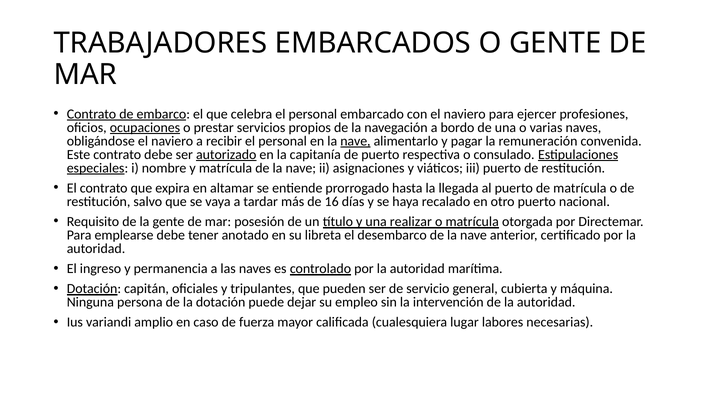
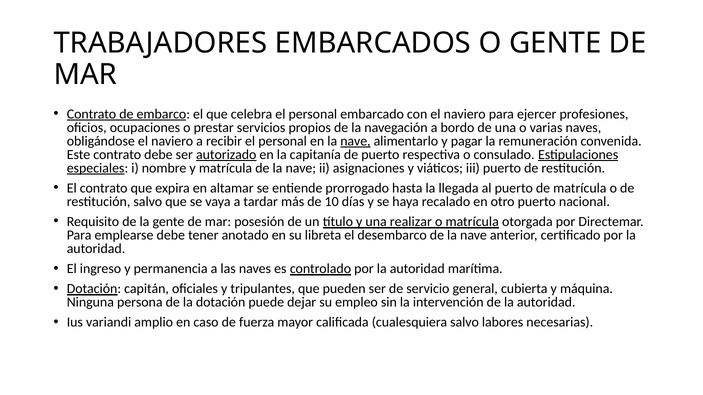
ocupaciones underline: present -> none (145, 128)
16: 16 -> 10 (332, 202)
cualesquiera lugar: lugar -> salvo (465, 323)
